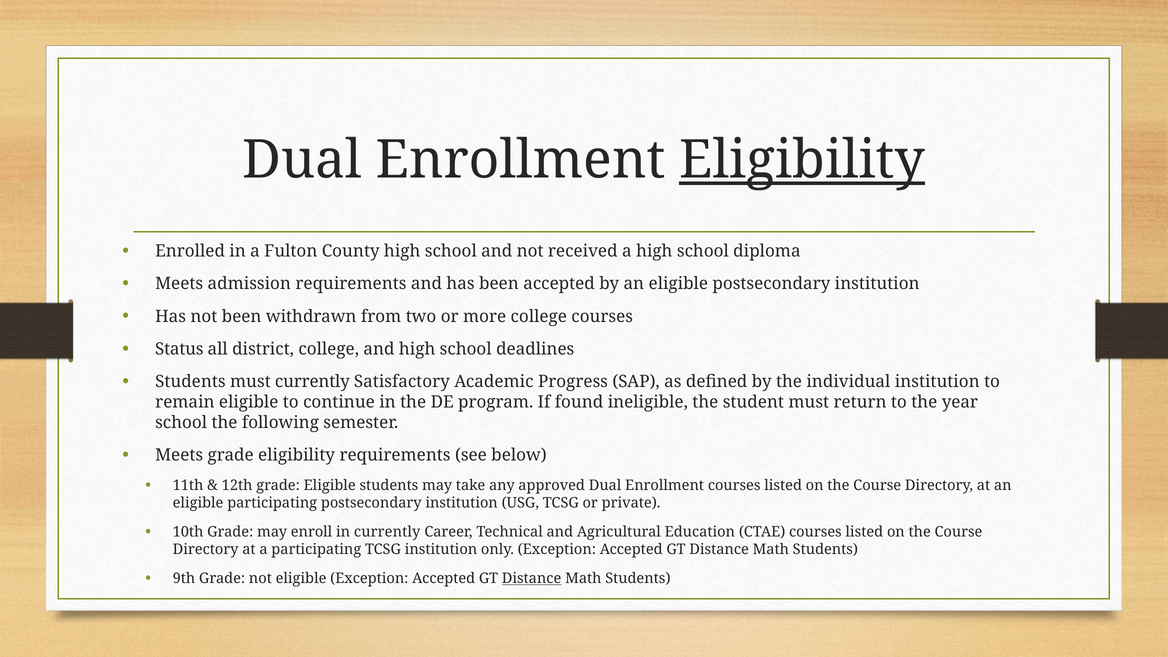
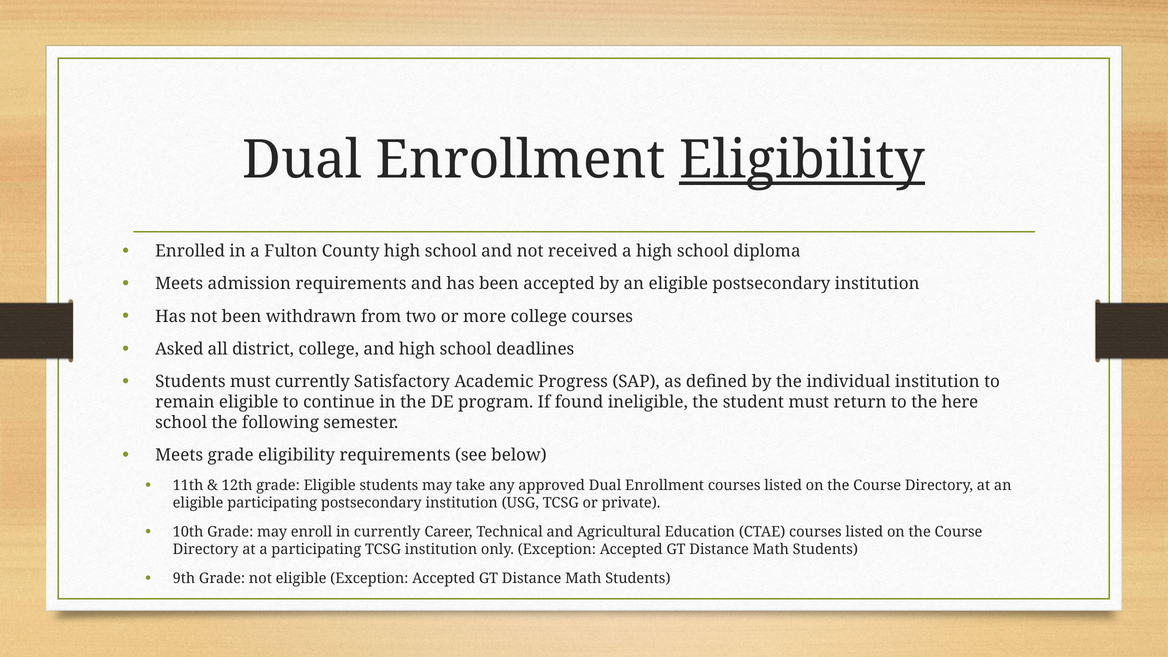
Status: Status -> Asked (179, 349)
year: year -> here (960, 402)
Distance underline: present -> none (532, 578)
